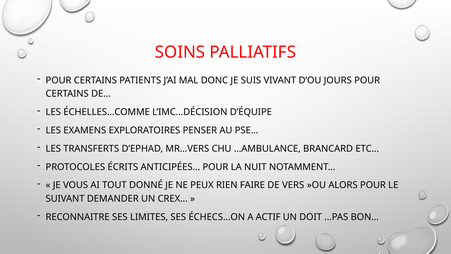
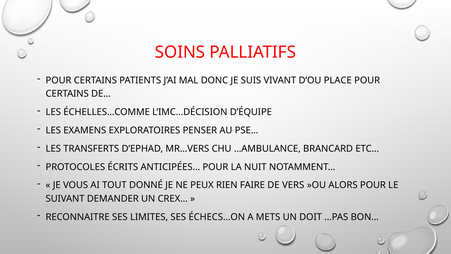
JOURS: JOURS -> PLACE (338, 80)
ACTIF: ACTIF -> METS (268, 217)
